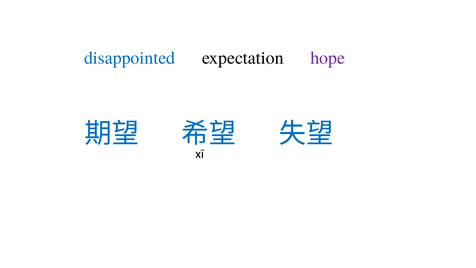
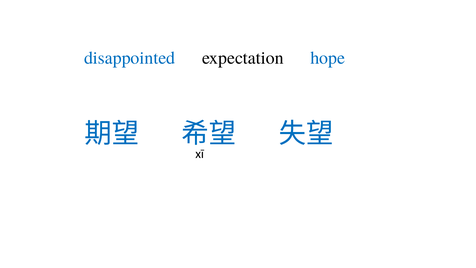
hope colour: purple -> blue (328, 58)
